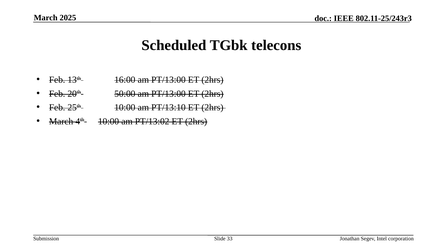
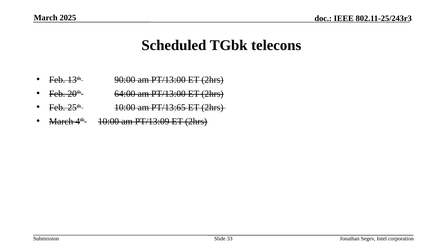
16:00: 16:00 -> 90:00 (125, 80)
50:00: 50:00 -> 64:00 (125, 94)
PT/13:10: PT/13:10 -> PT/13:65 (168, 108)
PT/13:02: PT/13:02 -> PT/13:09 (152, 121)
